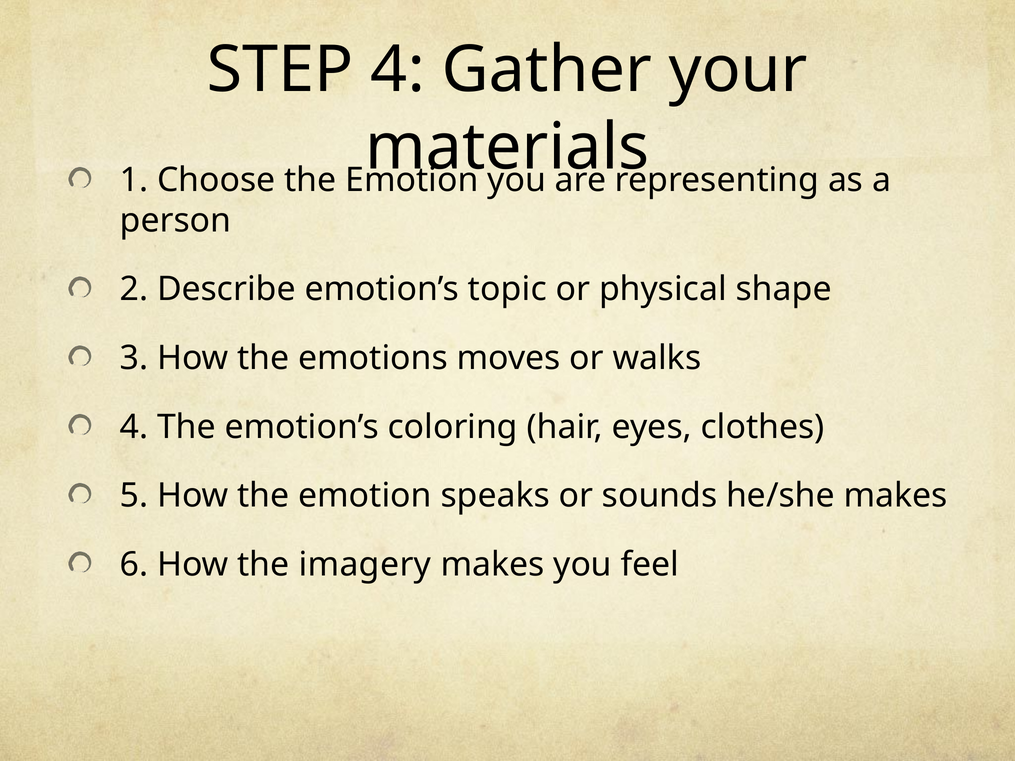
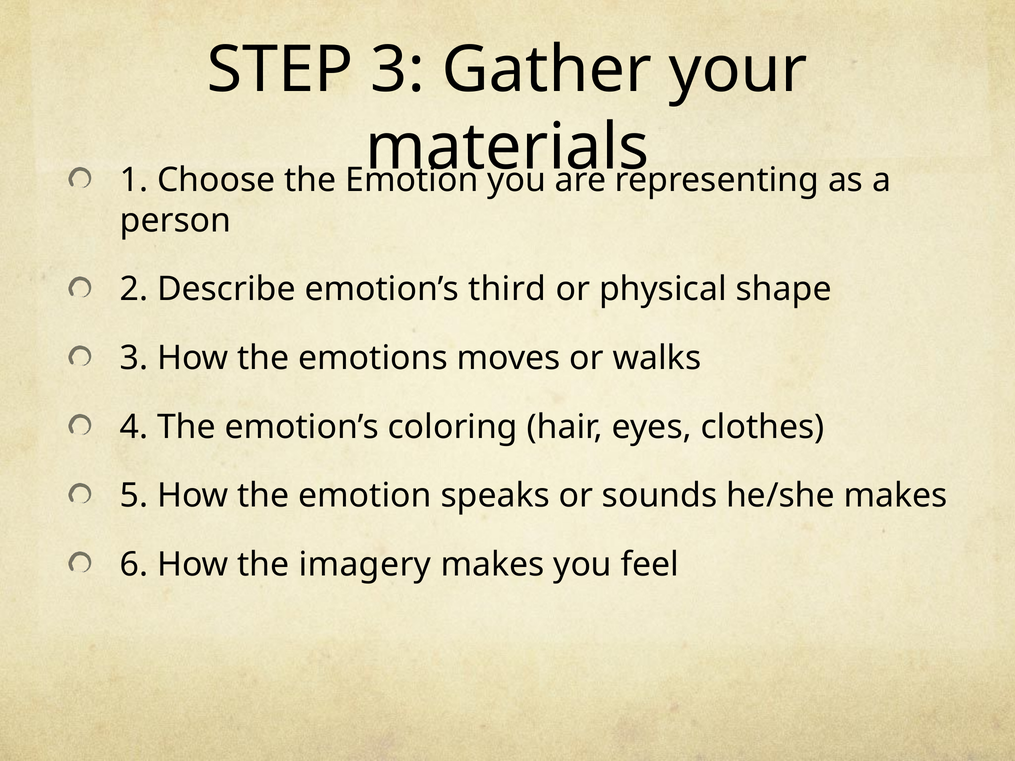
STEP 4: 4 -> 3 (398, 70)
topic: topic -> third (507, 289)
